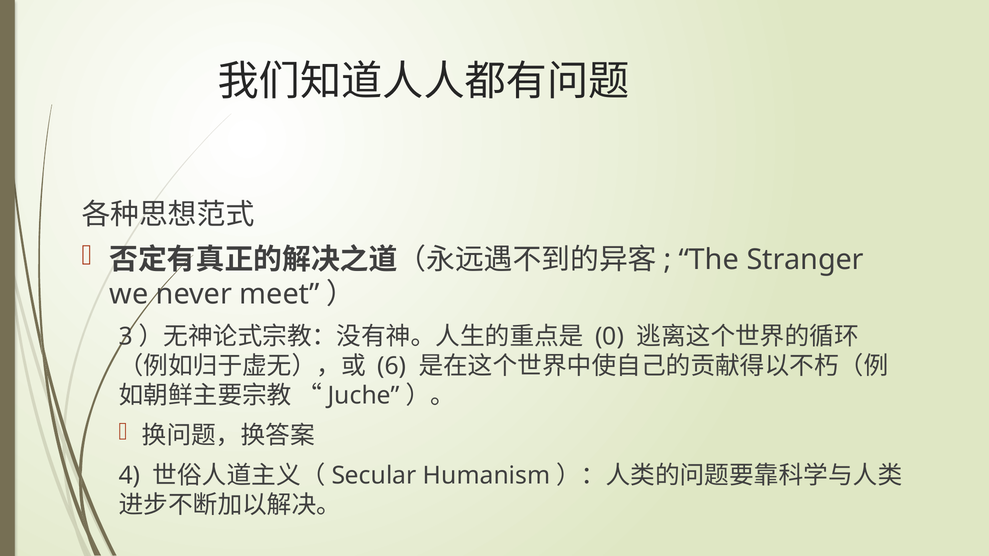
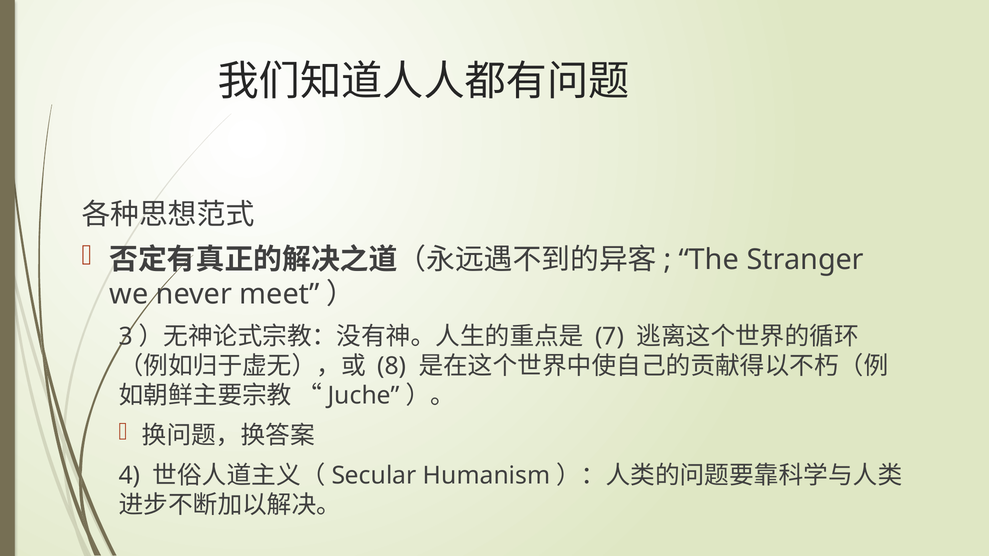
0: 0 -> 7 (610, 337)
6: 6 -> 8 (392, 366)
